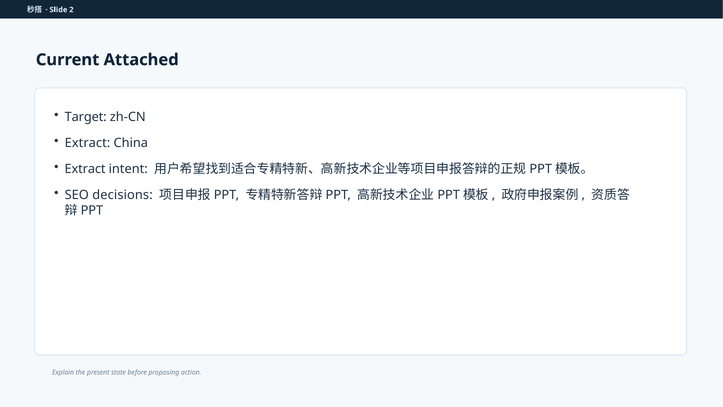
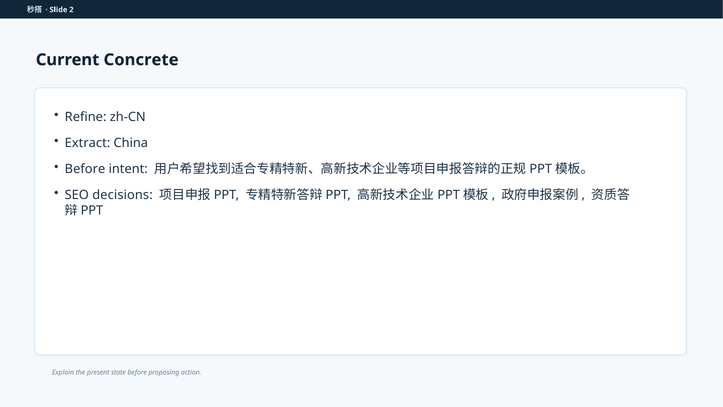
Attached: Attached -> Concrete (141, 60)
Target: Target -> Refine (86, 117)
Extract: Extract -> Before (85, 169)
